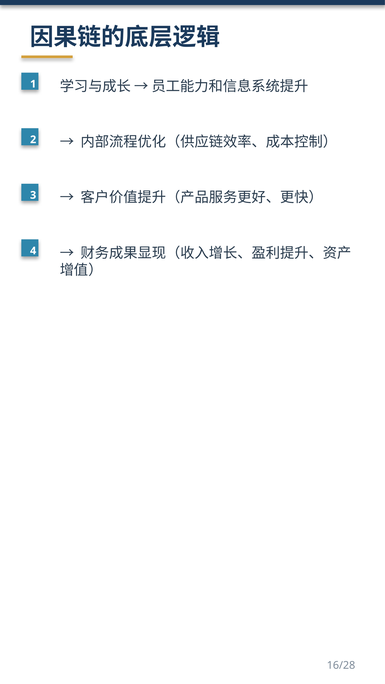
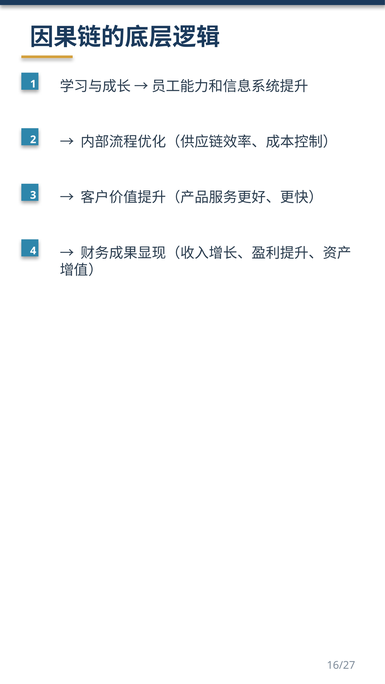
16/28: 16/28 -> 16/27 (341, 666)
